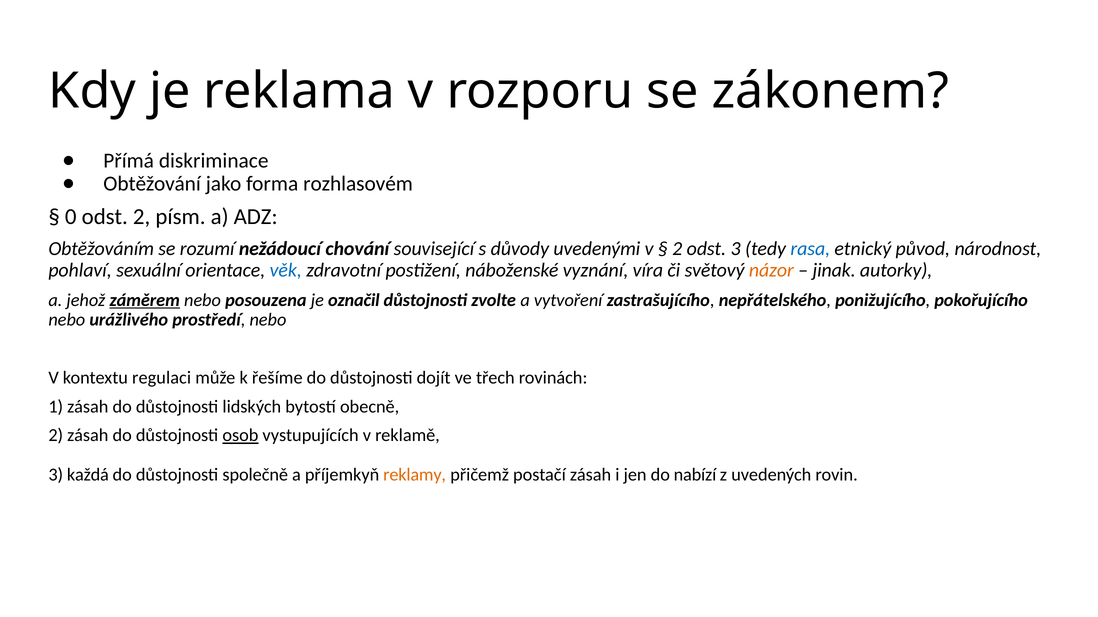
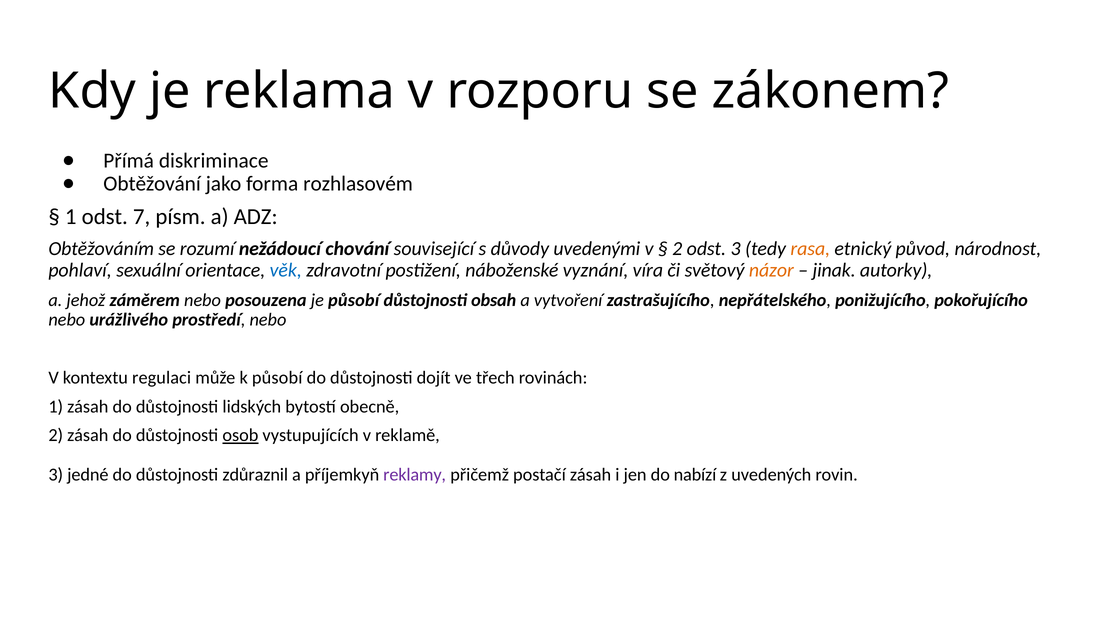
0: 0 -> 1 (71, 217)
odst 2: 2 -> 7 (142, 217)
rasa colour: blue -> orange (810, 249)
záměrem underline: present -> none (145, 300)
je označil: označil -> působí (354, 300)
zvolte: zvolte -> obsah (494, 300)
k řešíme: řešíme -> působí (277, 378)
každá: každá -> jedné (88, 475)
společně: společně -> zdůraznil (255, 475)
reklamy colour: orange -> purple (415, 475)
